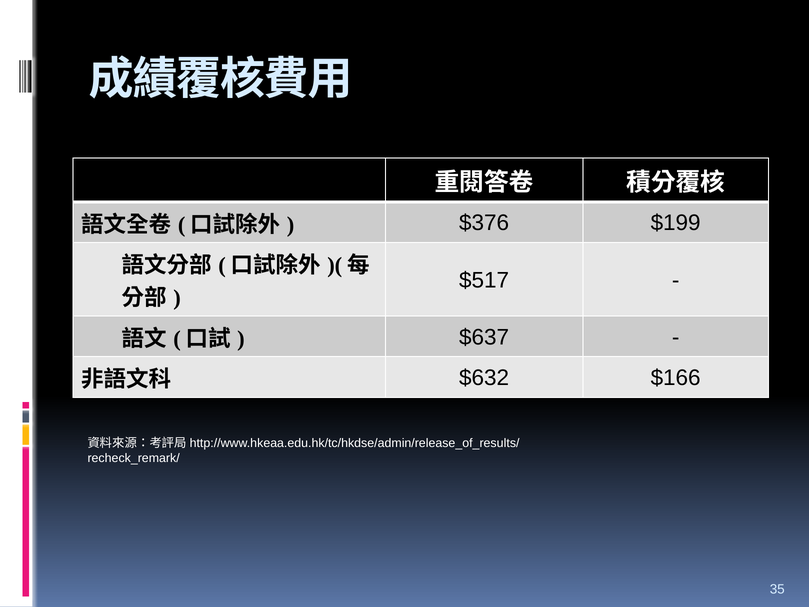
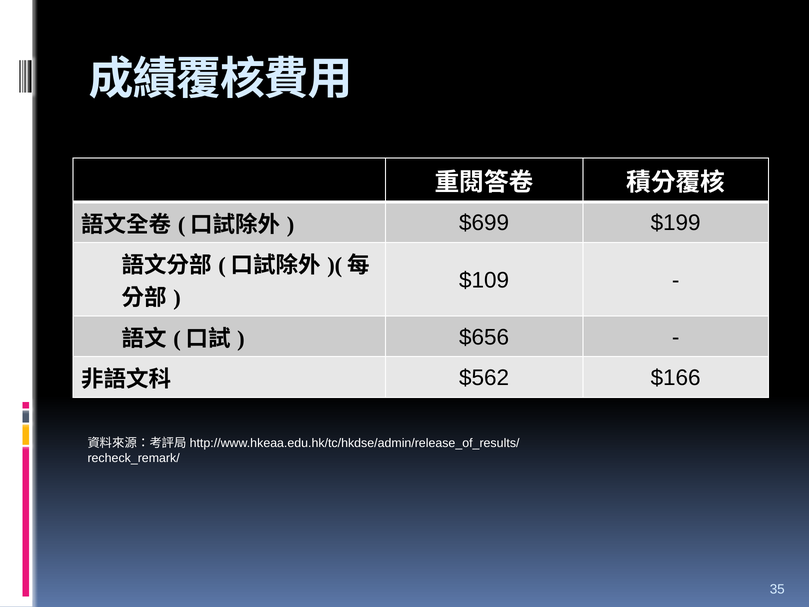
$376: $376 -> $699 (484, 223)
$517: $517 -> $109 (484, 280)
$637: $637 -> $656 (484, 337)
$632: $632 -> $562 (484, 378)
